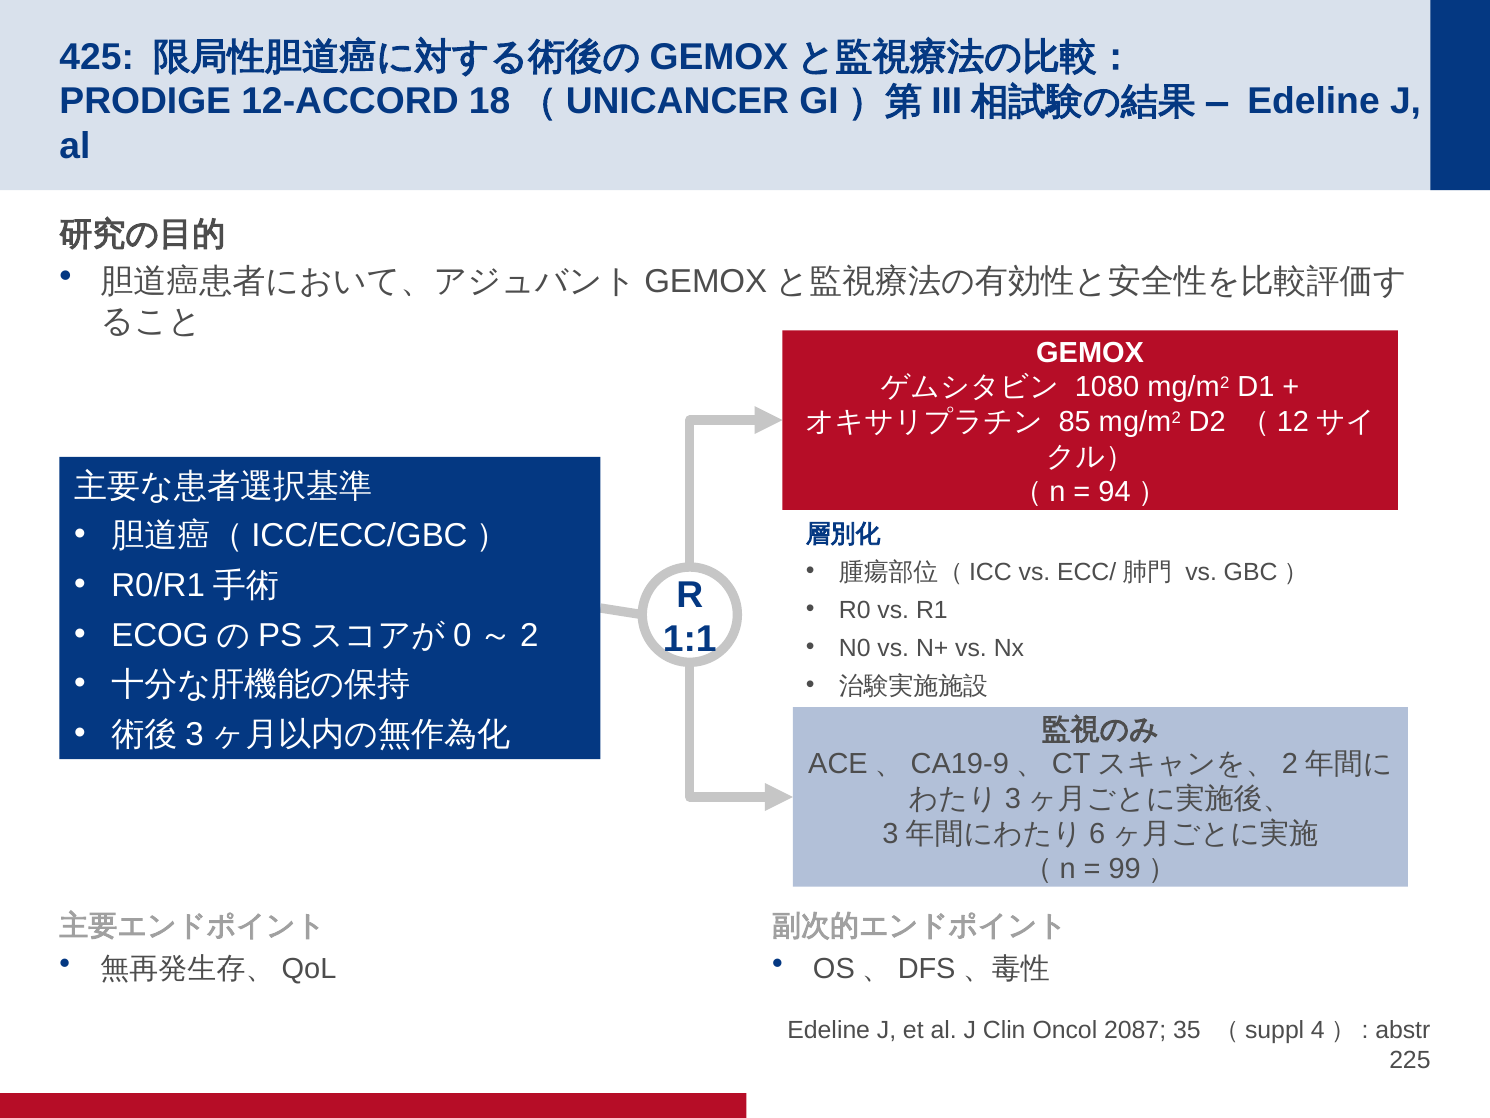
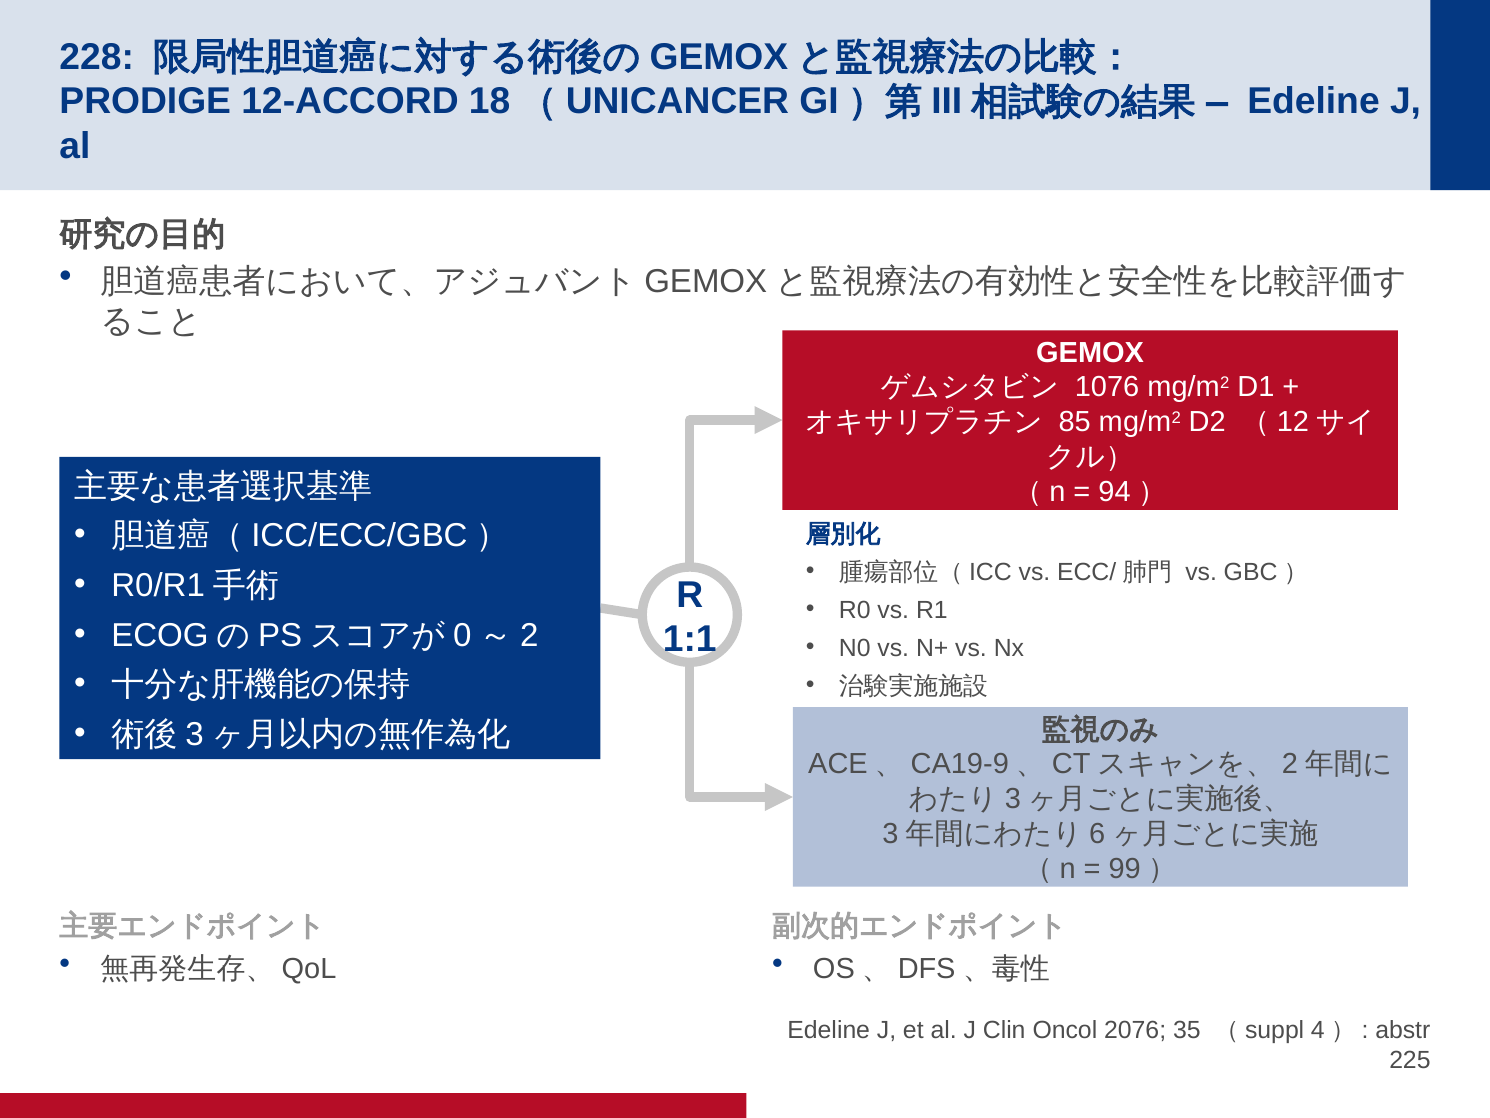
425: 425 -> 228 (97, 57)
1080: 1080 -> 1076 (1107, 387)
2087: 2087 -> 2076 (1135, 1030)
